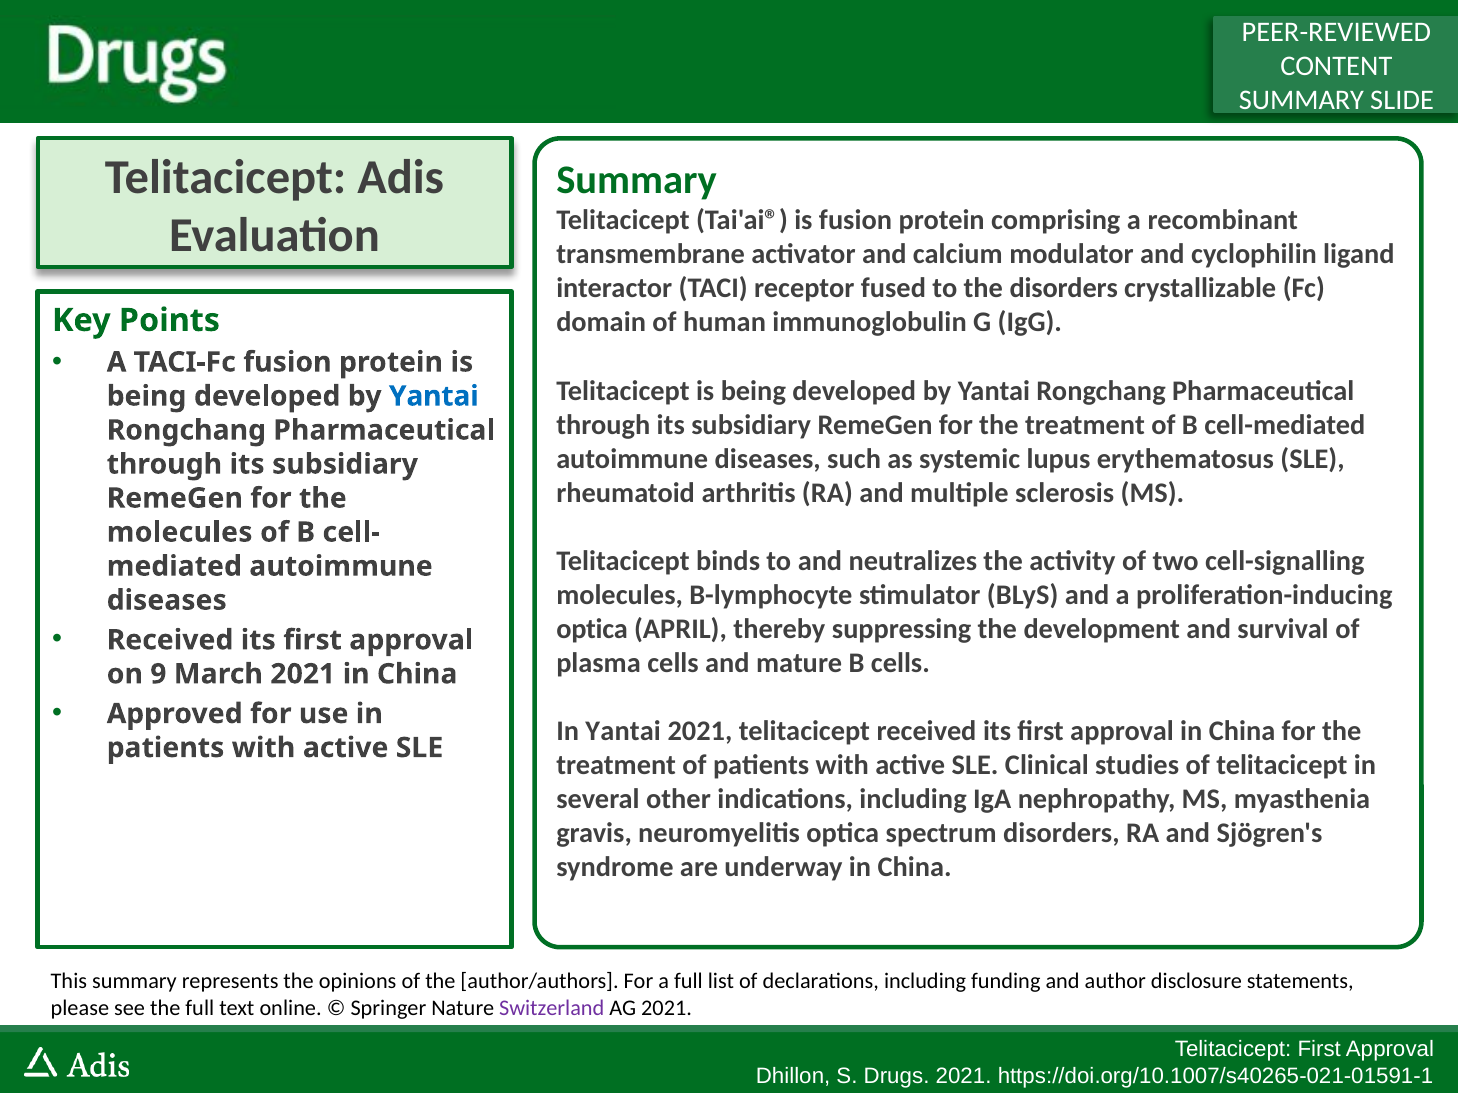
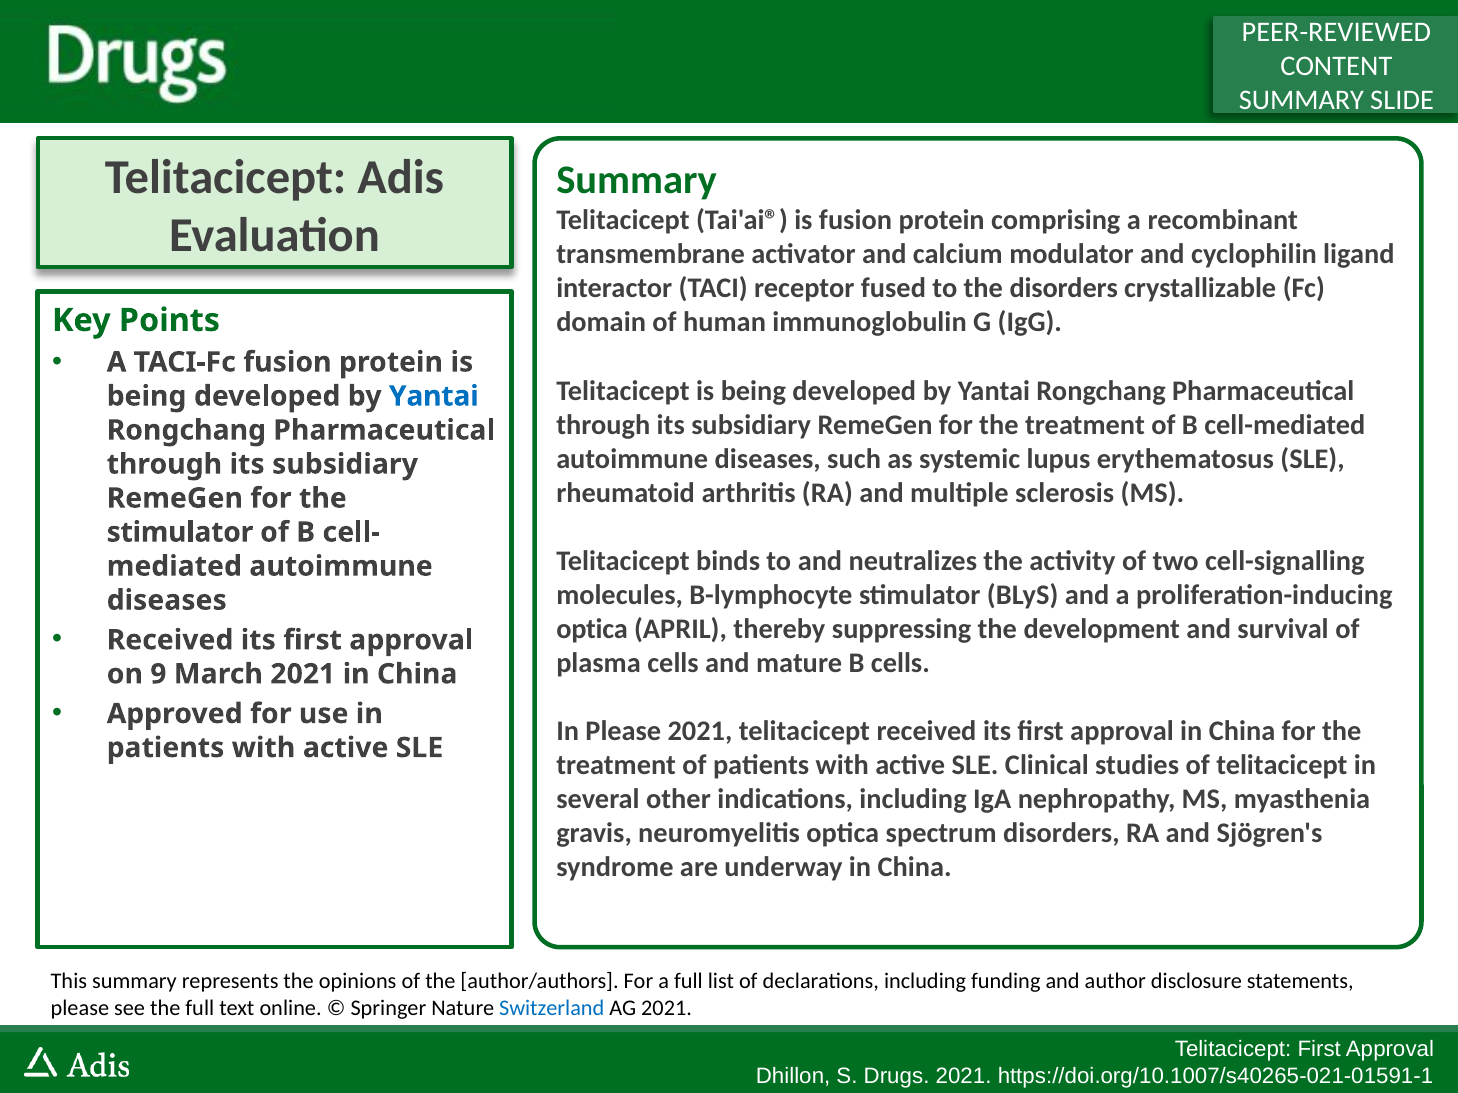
molecules: molecules -> stimulator (180, 533)
In Yantai: Yantai -> Please (623, 731)
Switzerland colour: purple -> blue (552, 1008)
